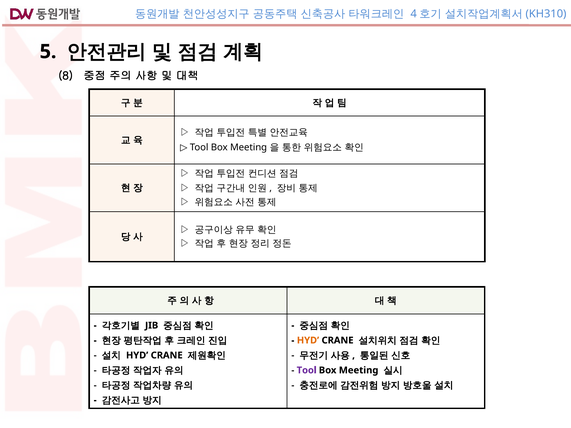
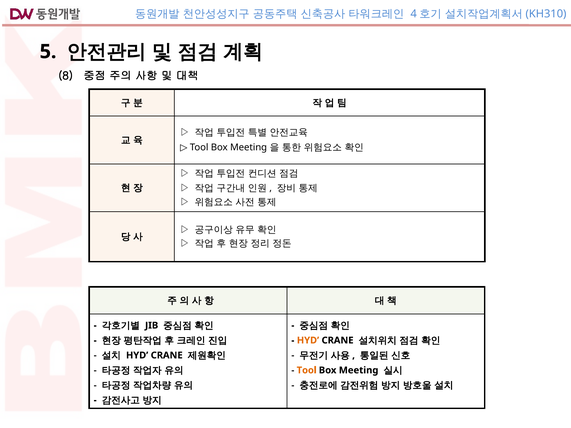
Tool colour: purple -> orange (307, 370)
